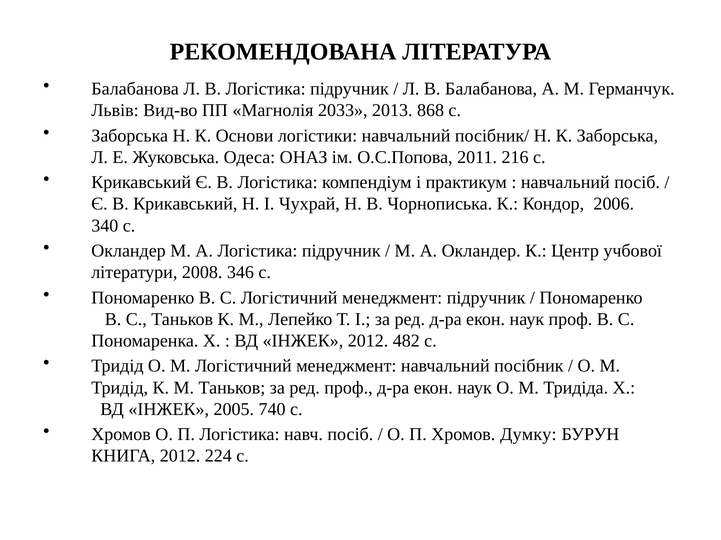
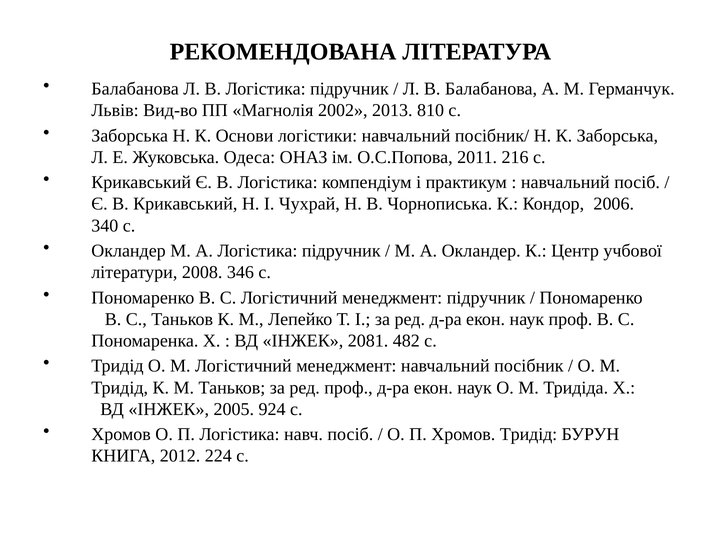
2033: 2033 -> 2002 (343, 111)
868: 868 -> 810 (431, 111)
ІНЖЕК 2012: 2012 -> 2081 (368, 341)
740: 740 -> 924 (272, 410)
Хромов Думку: Думку -> Тридід (529, 435)
